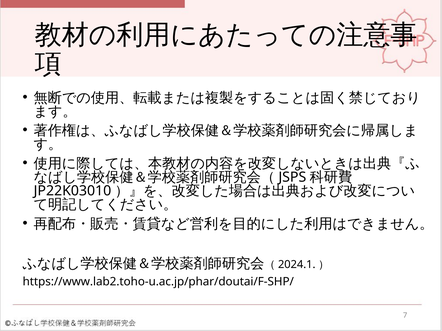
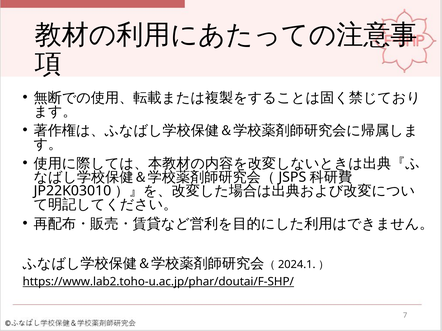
https://www.lab2.toho-u.ac.jp/phar/doutai/F-SHP/ underline: none -> present (158, 282)
